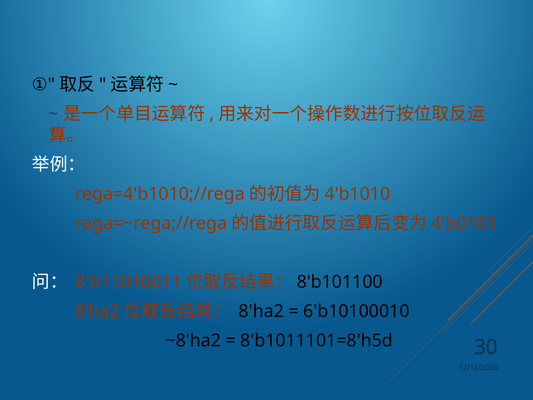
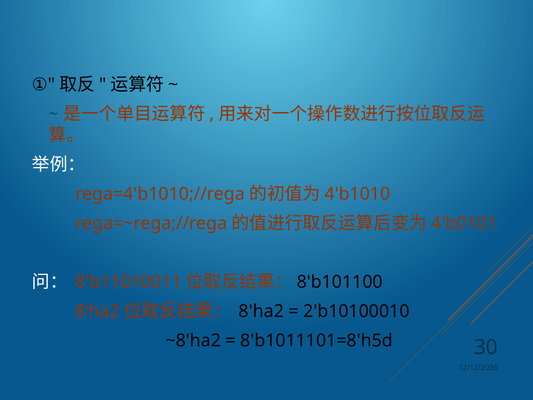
6'b10100010: 6'b10100010 -> 2'b10100010 (356, 311)
